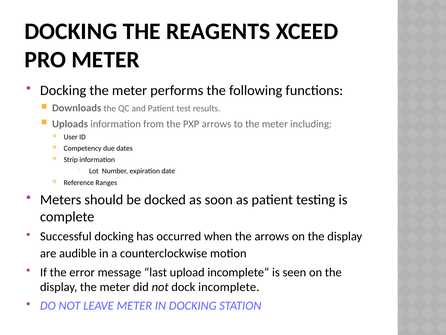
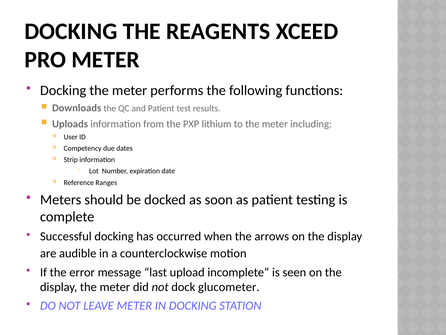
PXP arrows: arrows -> lithium (217, 124)
dock incomplete: incomplete -> glucometer (229, 287)
